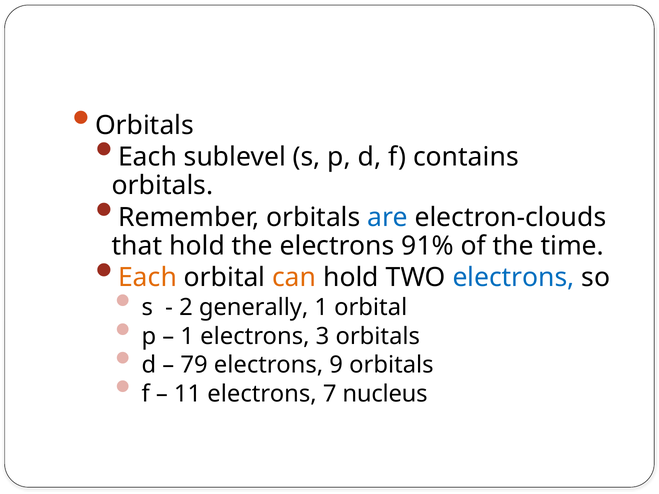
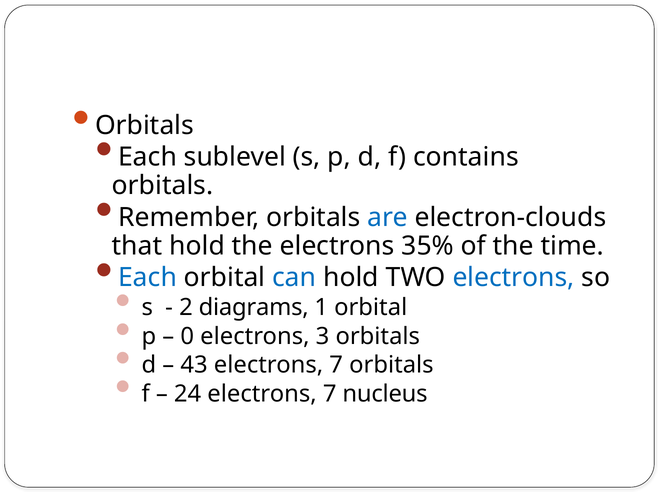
91%: 91% -> 35% (428, 246)
Each colour: orange -> blue (148, 278)
can colour: orange -> blue (294, 278)
generally: generally -> diagrams (254, 308)
1: 1 -> 0 (187, 336)
79: 79 -> 43 (194, 365)
9: 9 -> 7 (336, 365)
11: 11 -> 24 (188, 394)
